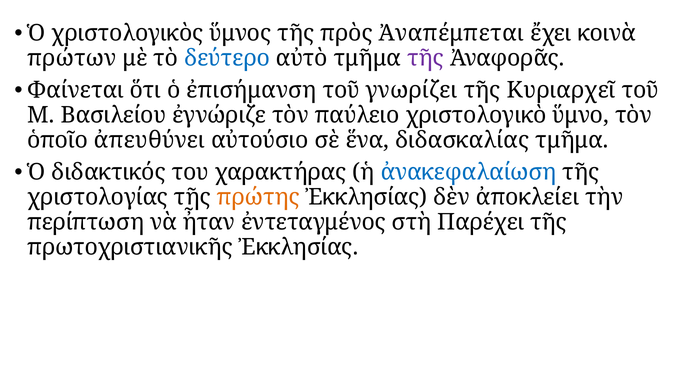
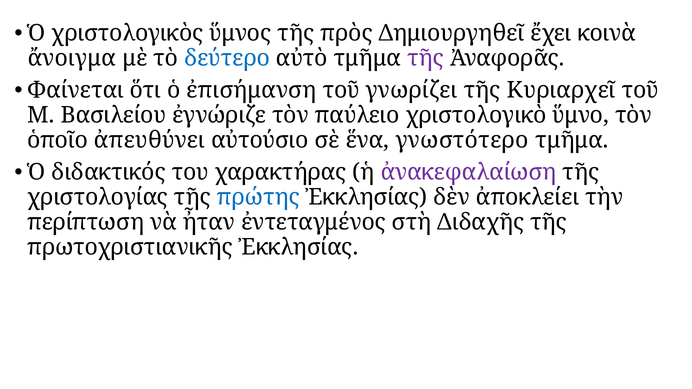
Ἀναπέμπεται: Ἀναπέμπεται -> Δημιουργηθεῖ (451, 33)
πρώτων: πρώτων -> ἄνοιγμα (72, 58)
διδασκαλίας: διδασκαλίας -> γνωστότερο (462, 140)
ἀνακεφαλαίωση colour: blue -> purple (469, 172)
πρώτης colour: orange -> blue (258, 197)
Παρέχει: Παρέχει -> Διδαχῆς (481, 222)
